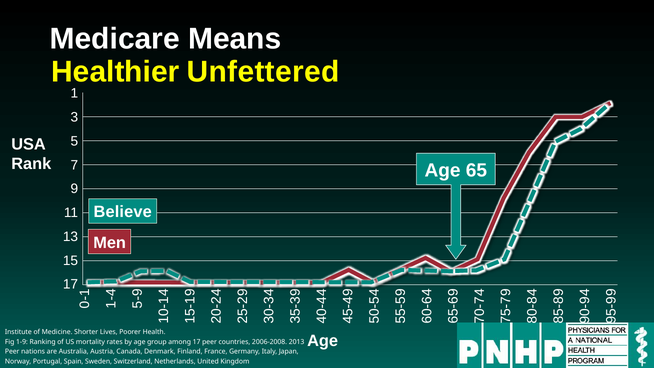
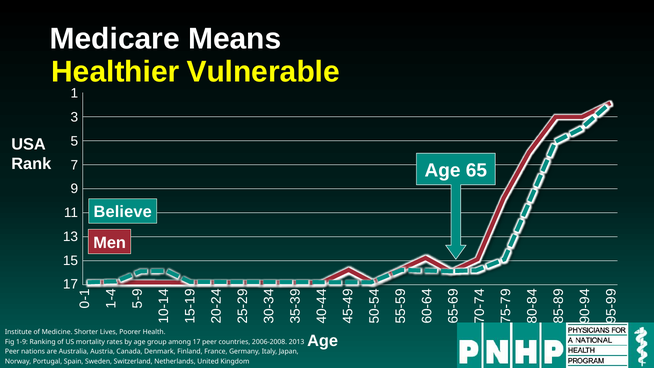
Unfettered: Unfettered -> Vulnerable (263, 72)
